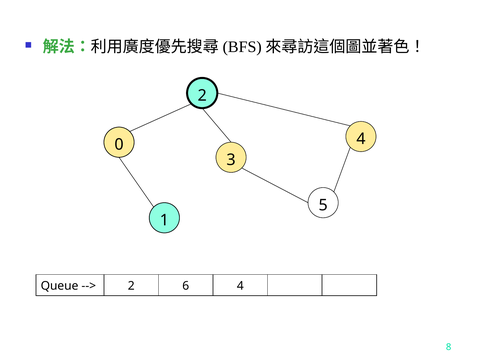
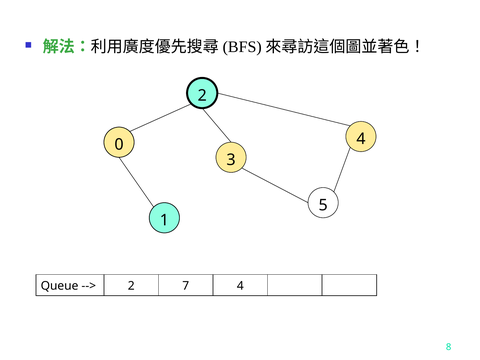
6: 6 -> 7 (186, 286)
